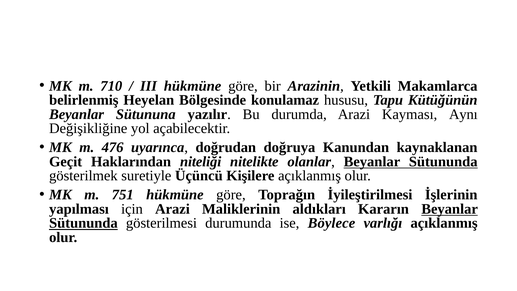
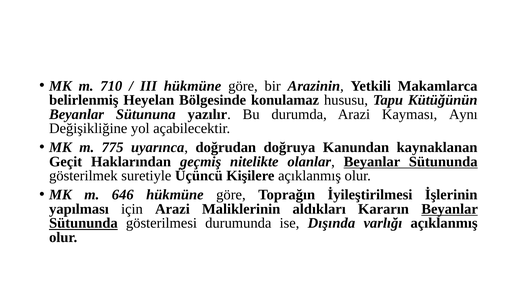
476: 476 -> 775 (113, 147)
niteliği: niteliği -> geçmiş (201, 161)
751: 751 -> 646 (123, 195)
Böylece: Böylece -> Dışında (331, 223)
